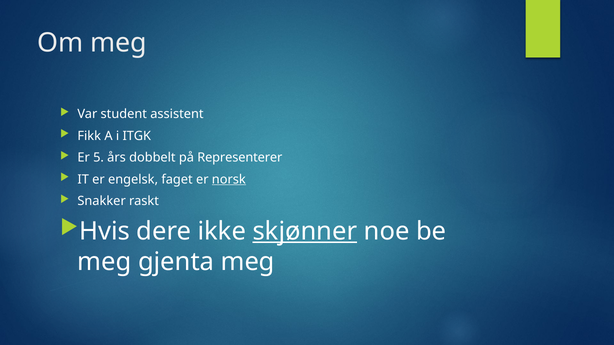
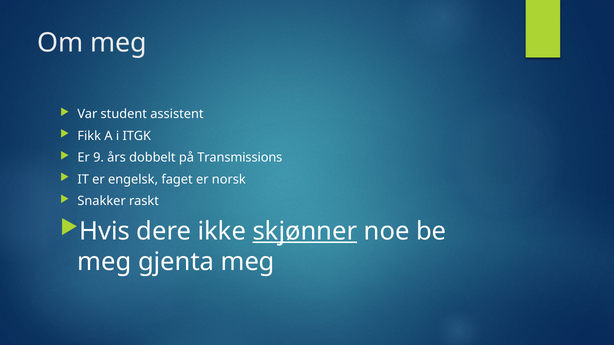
5: 5 -> 9 (99, 158)
Representerer: Representerer -> Transmissions (240, 158)
norsk underline: present -> none (229, 180)
